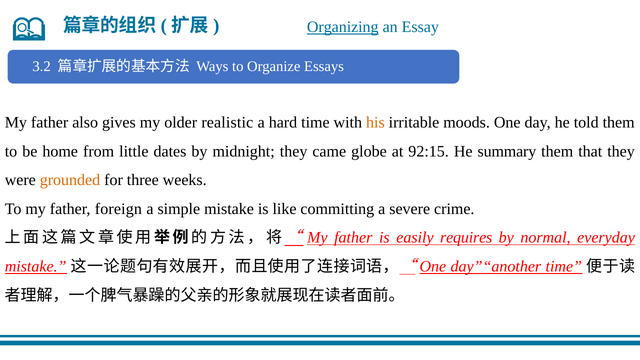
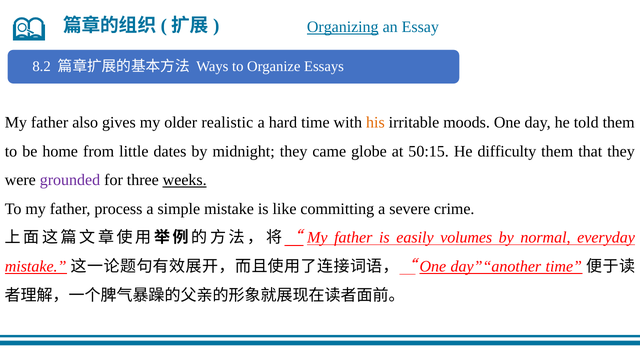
3.2: 3.2 -> 8.2 (42, 67)
92:15: 92:15 -> 50:15 (429, 151)
summary: summary -> difficulty (507, 151)
grounded colour: orange -> purple (70, 180)
weeks underline: none -> present (185, 180)
foreign: foreign -> process (118, 209)
requires: requires -> volumes (466, 238)
